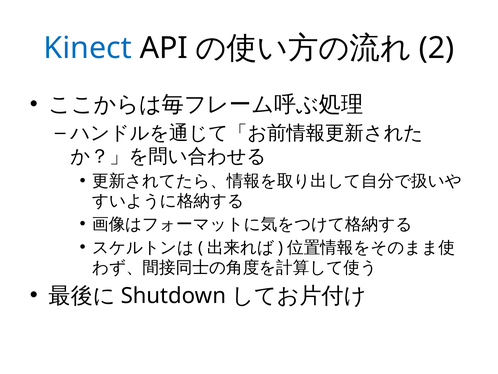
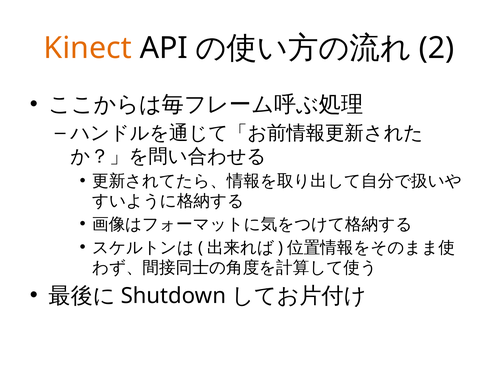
Kinect colour: blue -> orange (88, 48)
